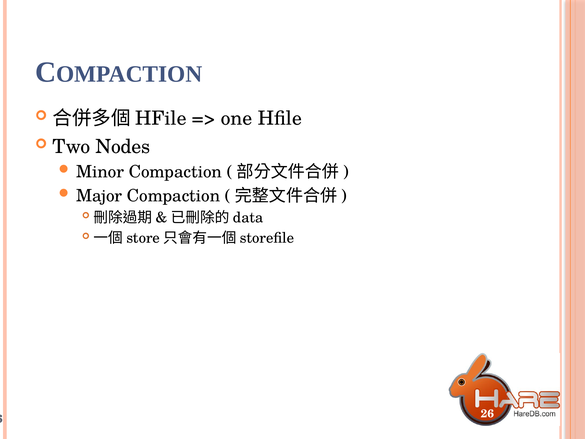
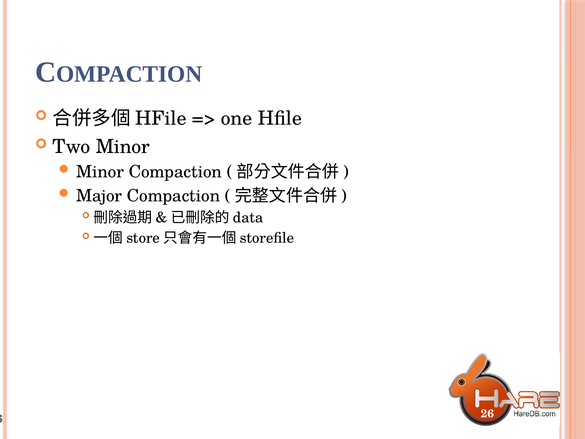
Two Nodes: Nodes -> Minor (123, 147)
